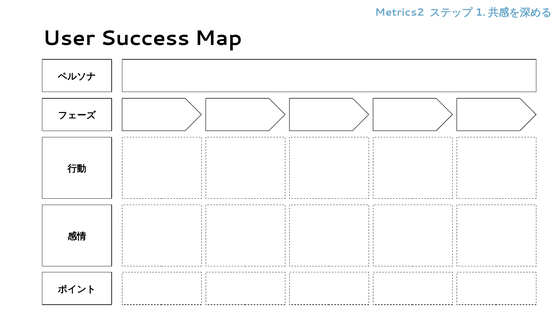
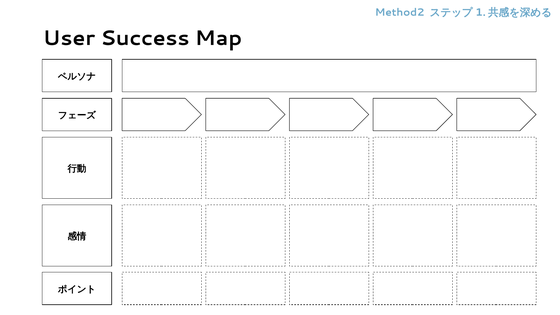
Metrics2: Metrics2 -> Method2 (400, 12)
